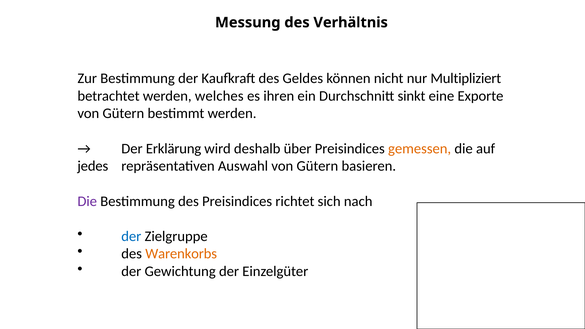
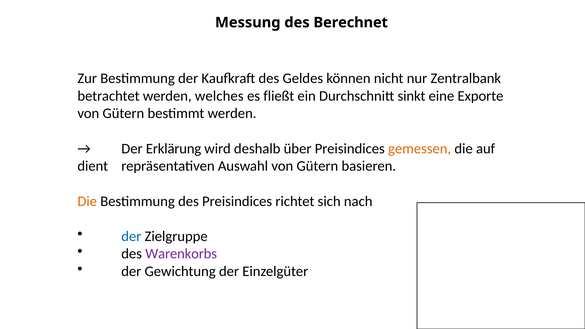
Verhältnis: Verhältnis -> Berechnet (351, 22)
Multipliziert: Multipliziert -> Zentralbank (466, 78)
ihren: ihren -> fließt (279, 96)
jedes: jedes -> dient (93, 166)
Die colour: purple -> orange (87, 201)
Warenkorbs colour: orange -> purple (181, 254)
